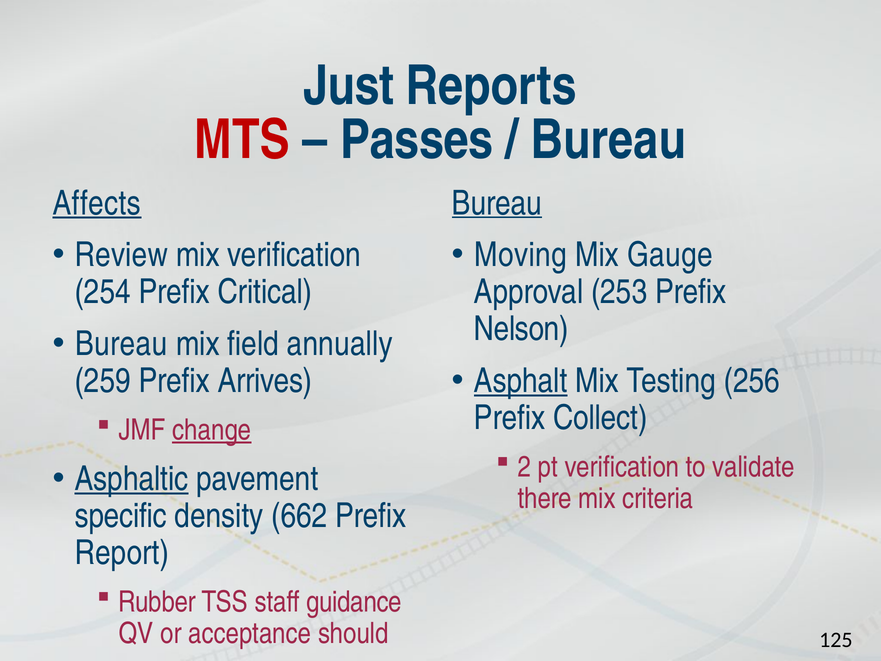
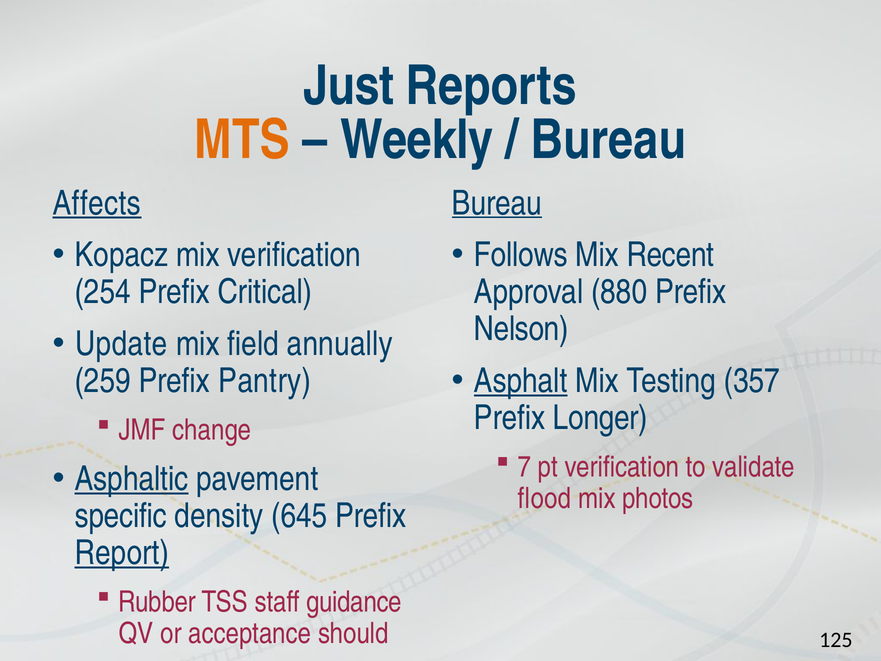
MTS colour: red -> orange (242, 140)
Passes: Passes -> Weekly (417, 140)
Review: Review -> Kopacz (122, 255)
Moving: Moving -> Follows (521, 255)
Gauge: Gauge -> Recent (670, 255)
253: 253 -> 880 (619, 292)
Bureau: Bureau -> Update (121, 344)
256: 256 -> 357 (752, 381)
Arrives: Arrives -> Pantry (265, 381)
Collect: Collect -> Longer (600, 418)
change underline: present -> none (212, 430)
2: 2 -> 7 (525, 467)
there: there -> flood (545, 498)
criteria: criteria -> photos (658, 498)
662: 662 -> 645 (299, 516)
Report underline: none -> present (122, 553)
